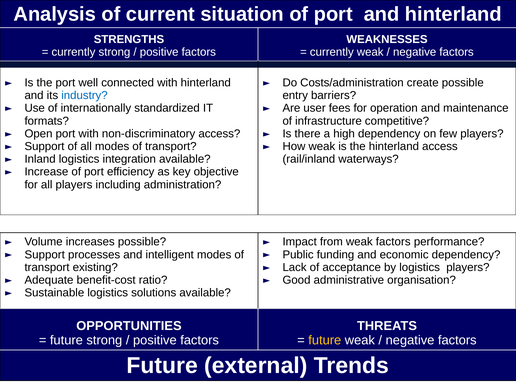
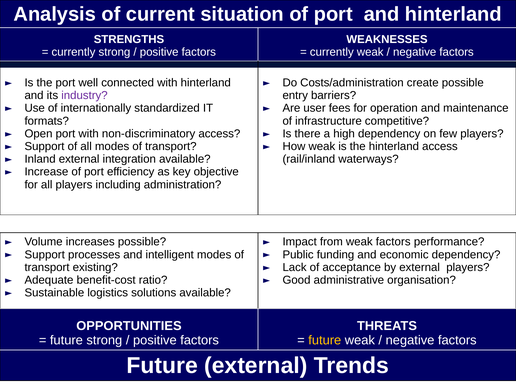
industry colour: blue -> purple (84, 95)
Inland logistics: logistics -> external (79, 159)
by logistics: logistics -> external (420, 267)
